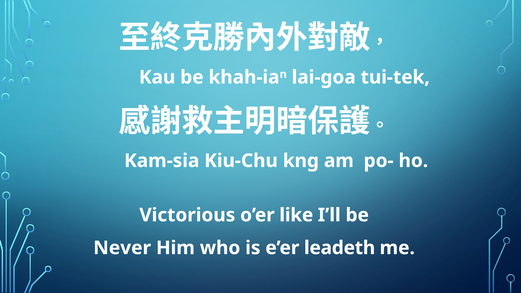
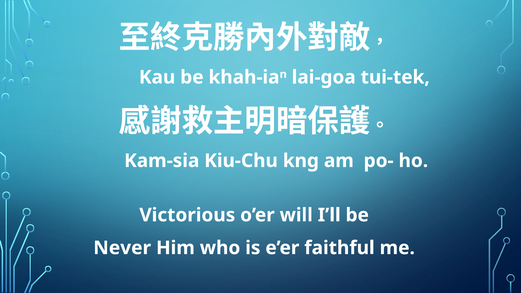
like: like -> will (296, 215)
leadeth: leadeth -> faithful (339, 248)
